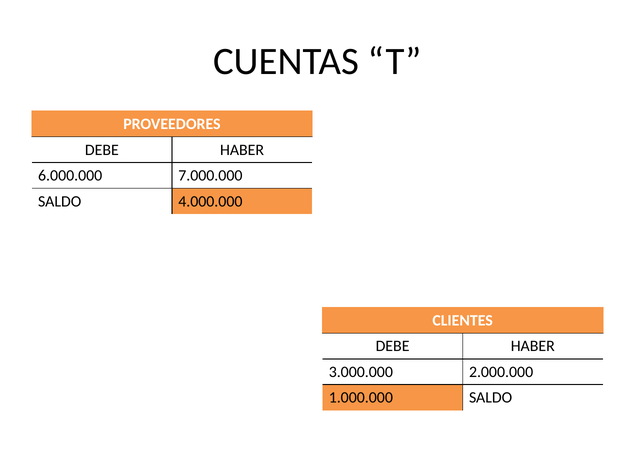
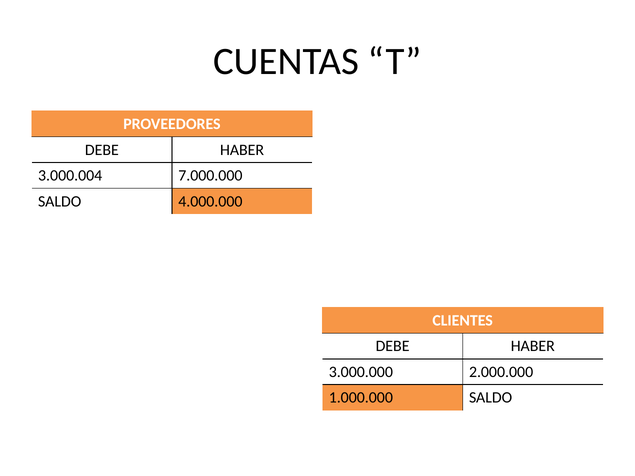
6.000.000: 6.000.000 -> 3.000.004 (70, 176)
